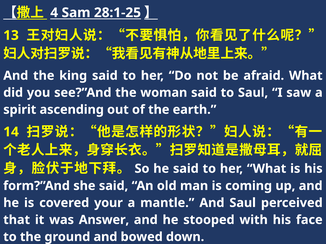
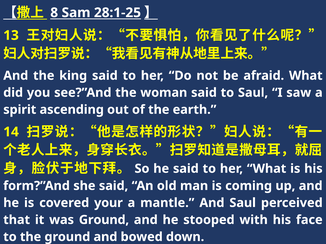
4: 4 -> 8 (54, 13)
was Answer: Answer -> Ground (104, 220)
